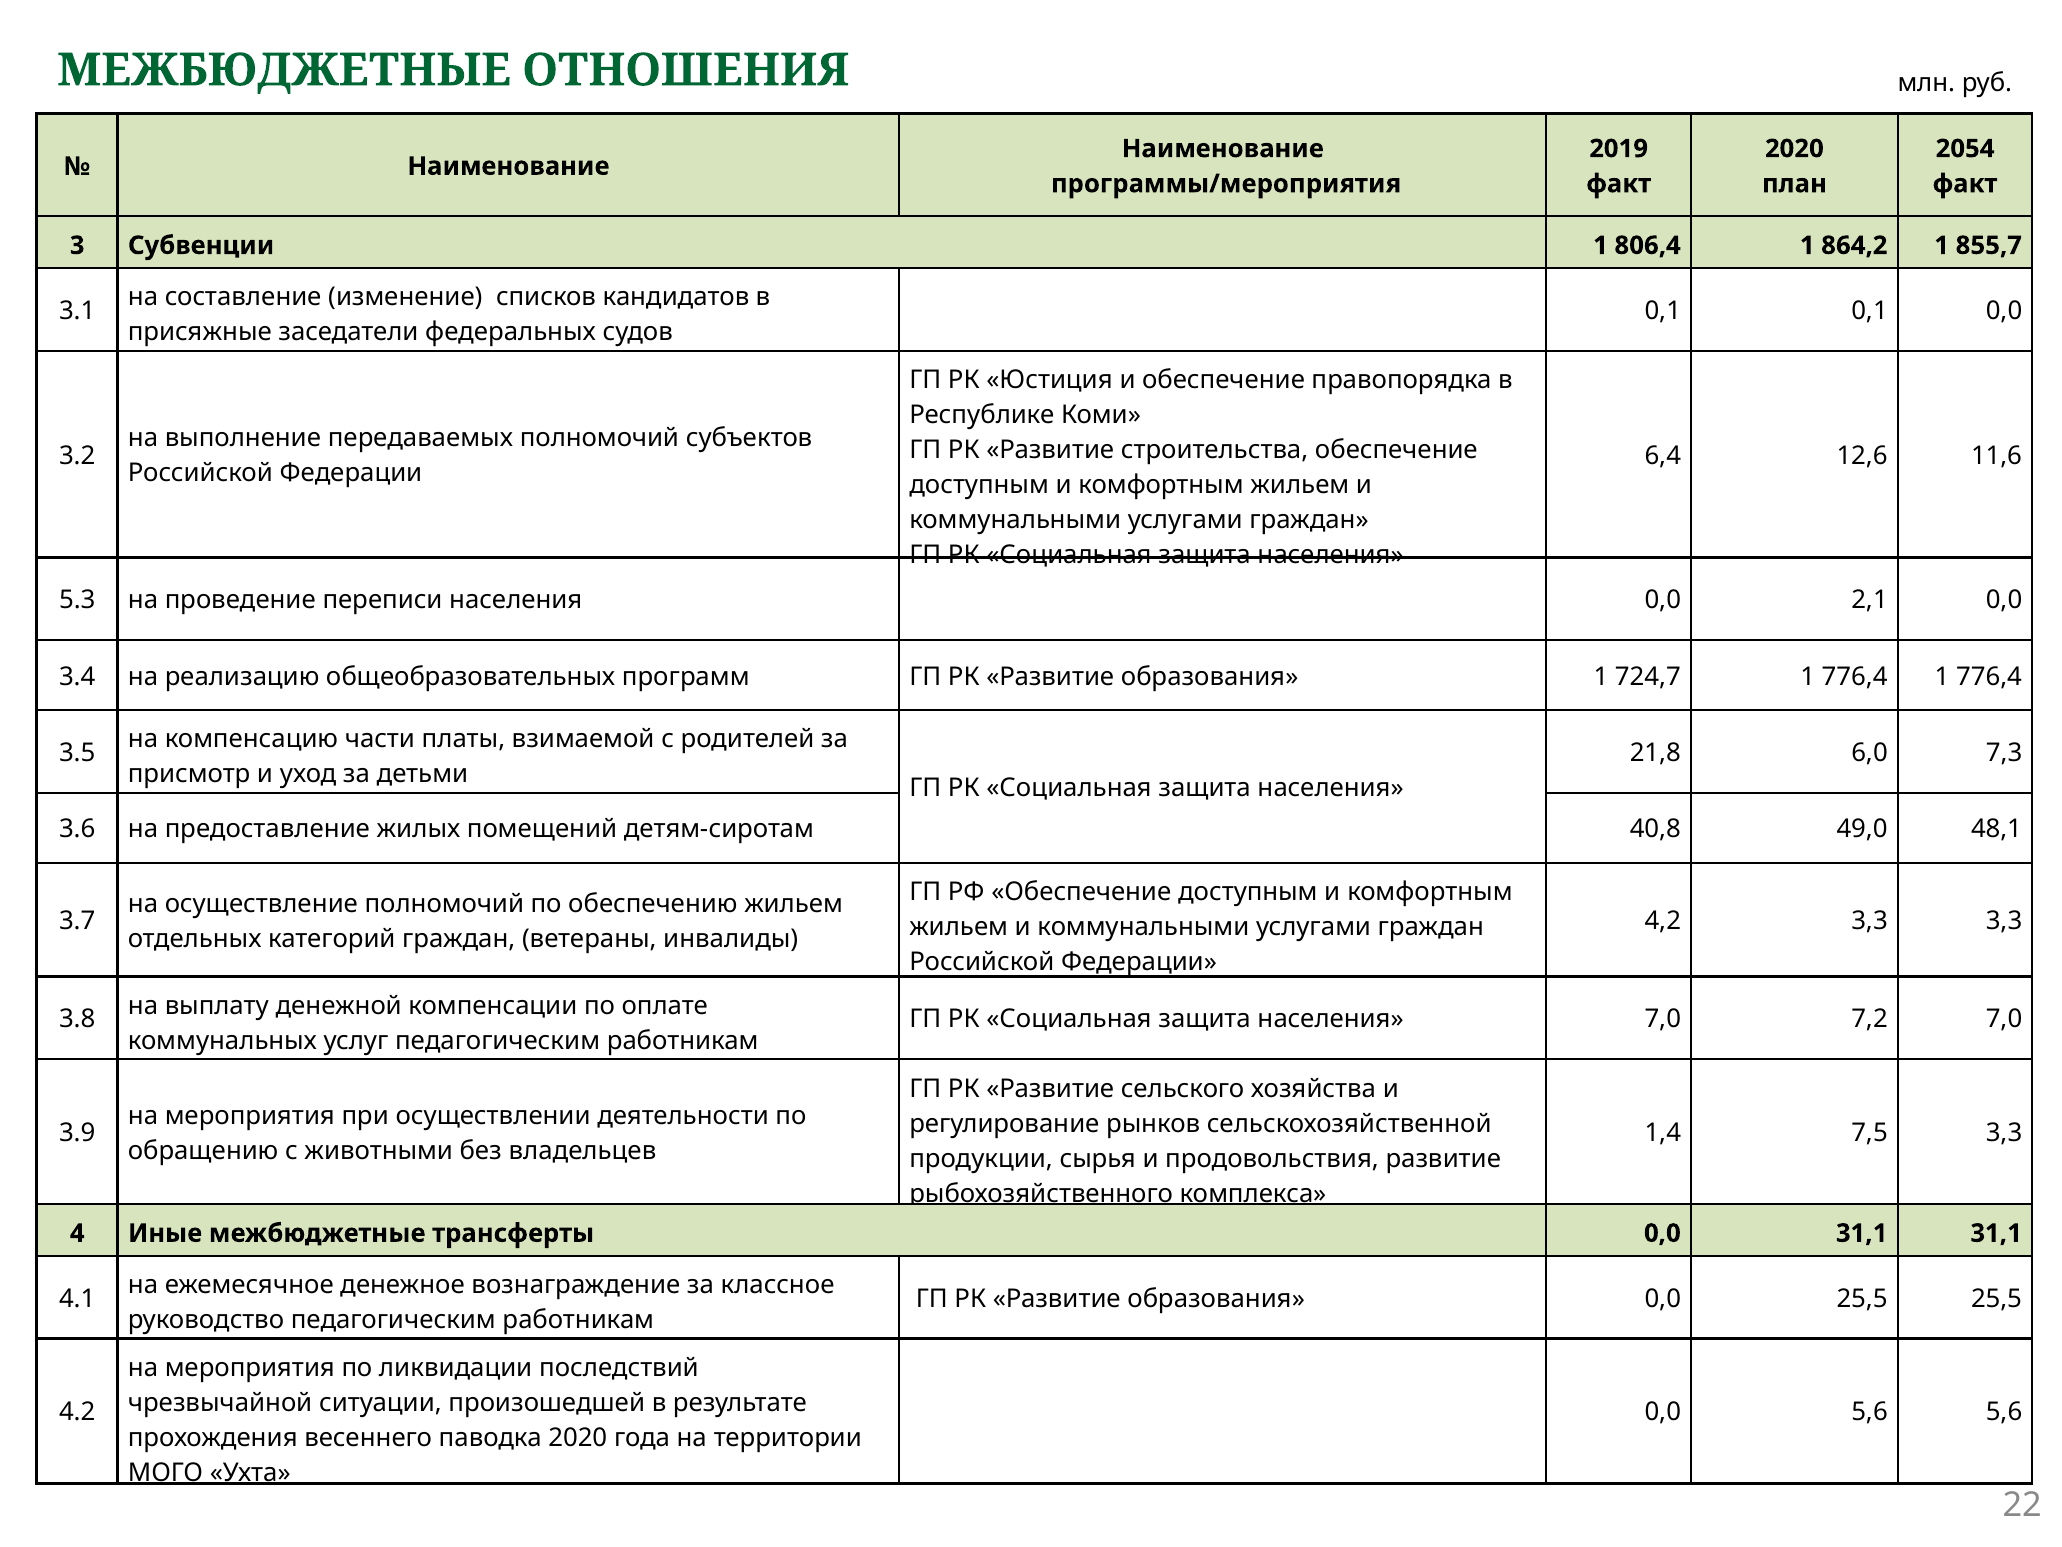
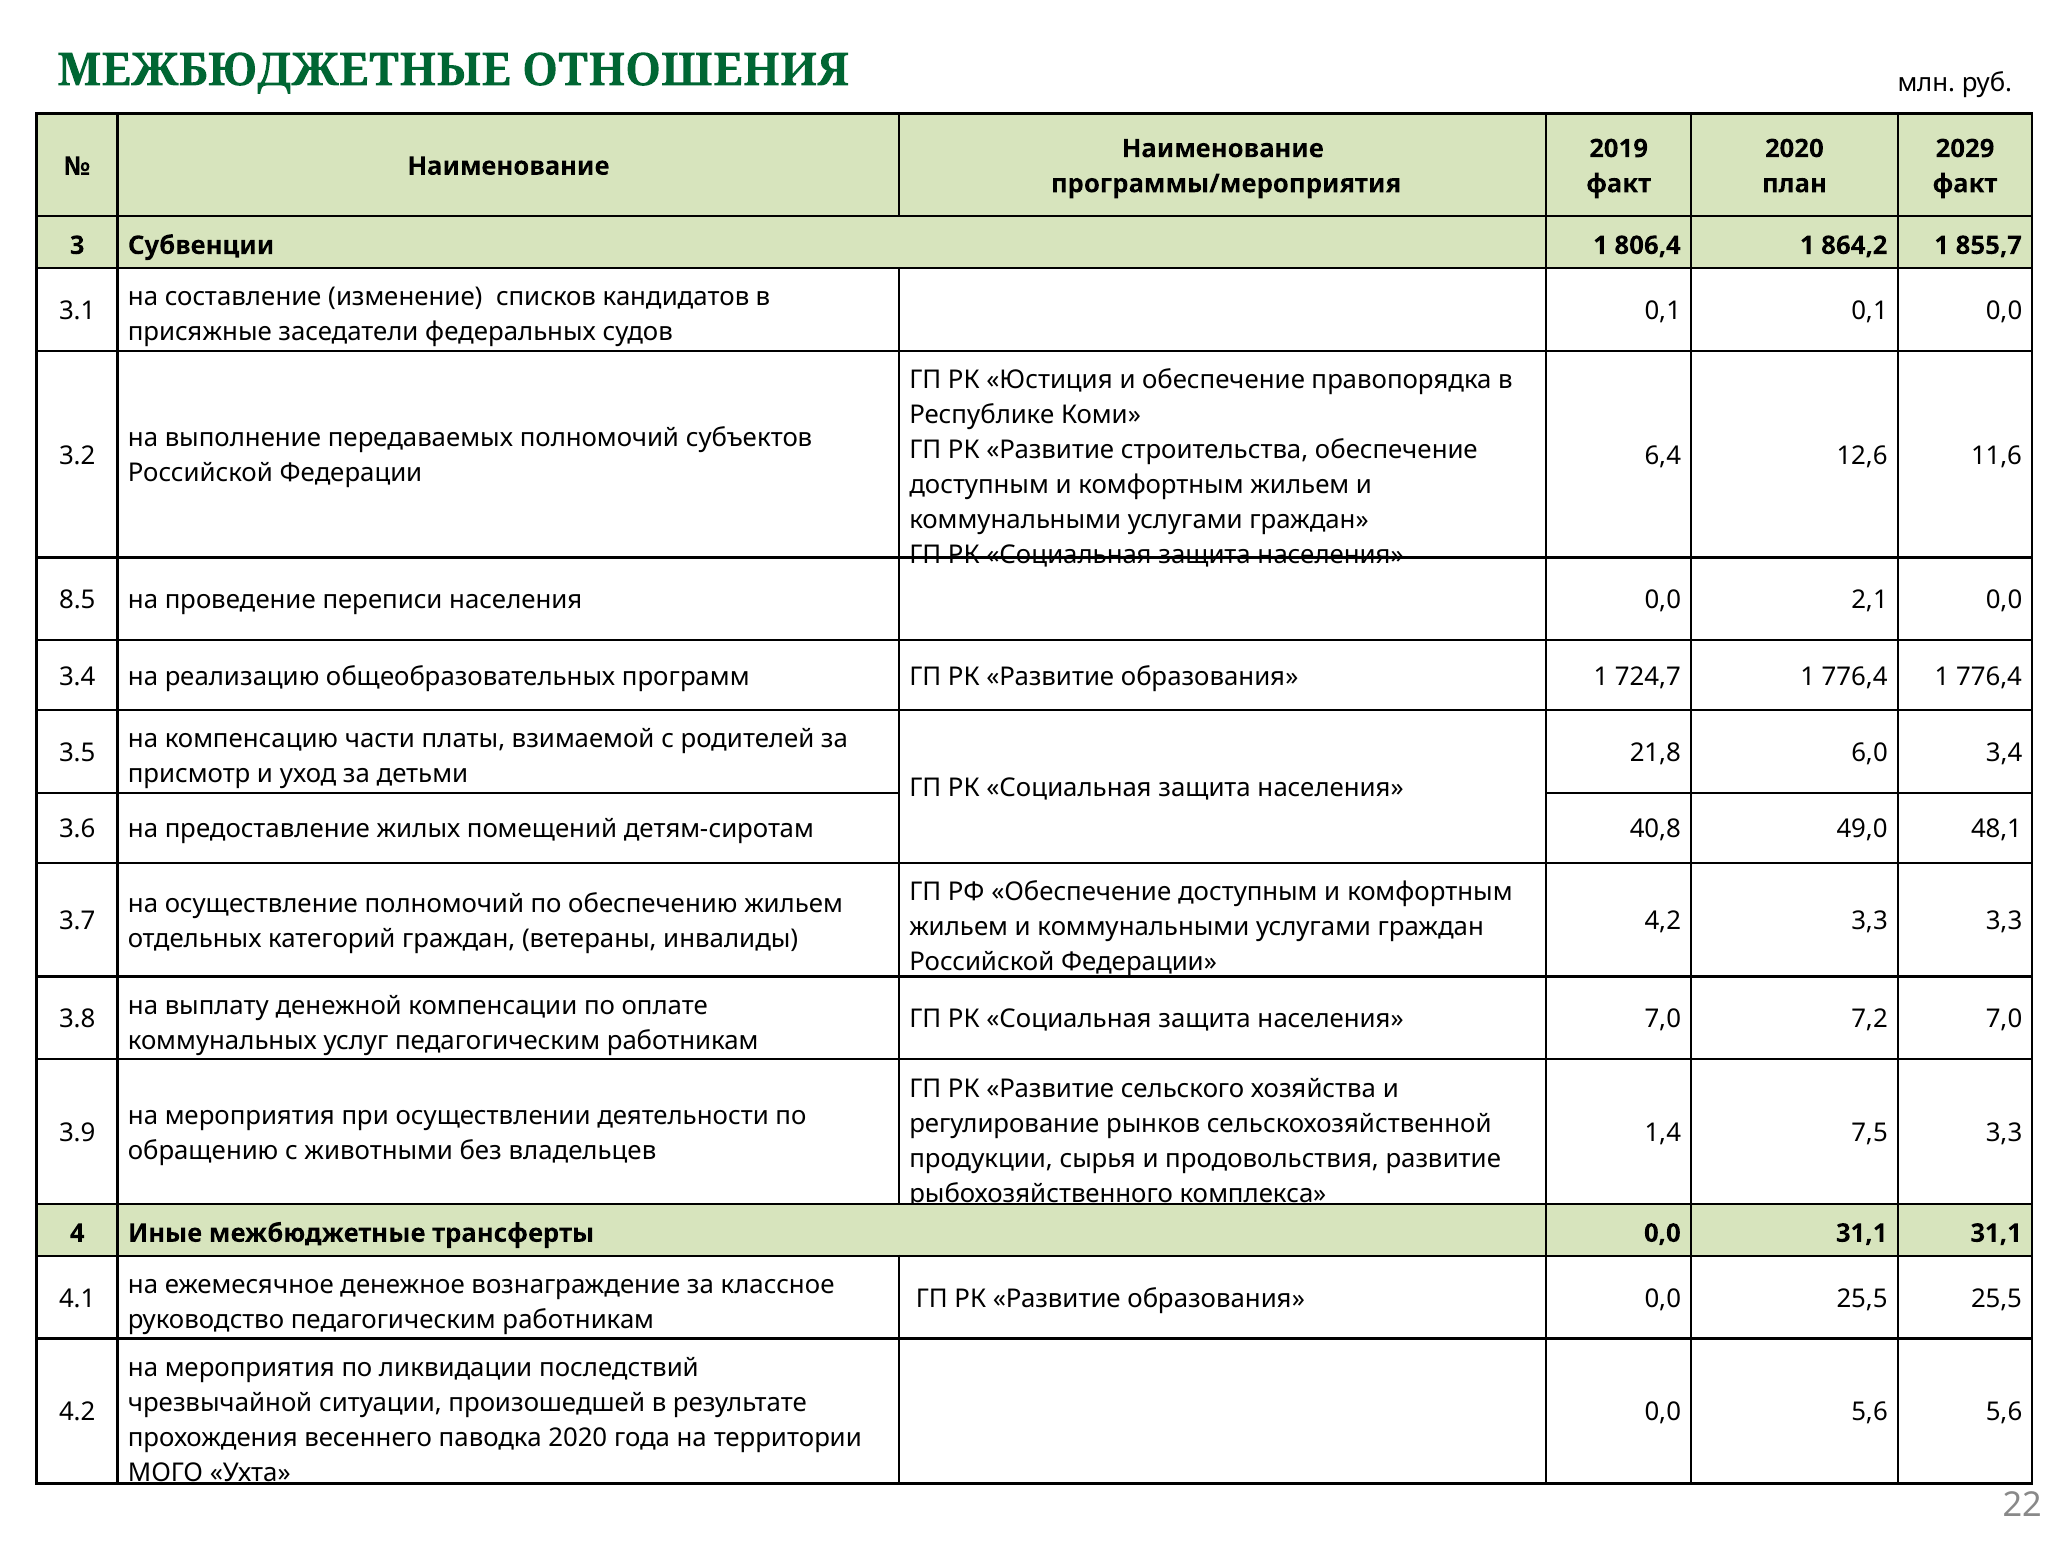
2054: 2054 -> 2029 (1965, 149)
5.3: 5.3 -> 8.5 (77, 600)
7,3: 7,3 -> 3,4 (2004, 753)
